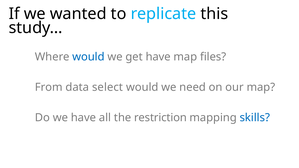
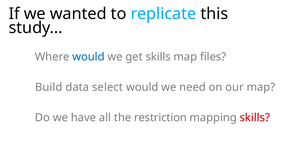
get have: have -> skills (158, 57)
From: From -> Build (49, 87)
skills colour: blue -> red (255, 118)
